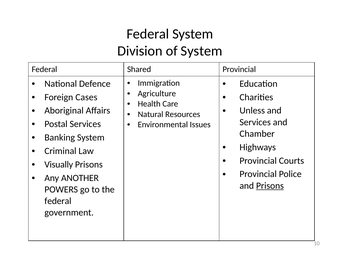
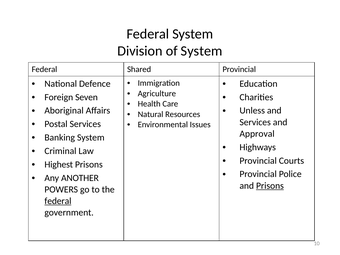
Cases: Cases -> Seven (86, 97)
Chamber: Chamber -> Approval (257, 134)
Visually: Visually -> Highest (59, 164)
federal underline: none -> present (58, 201)
